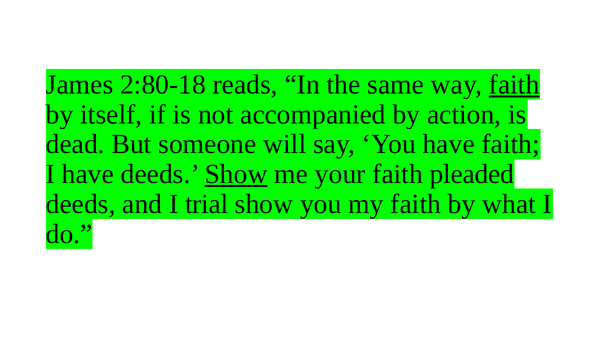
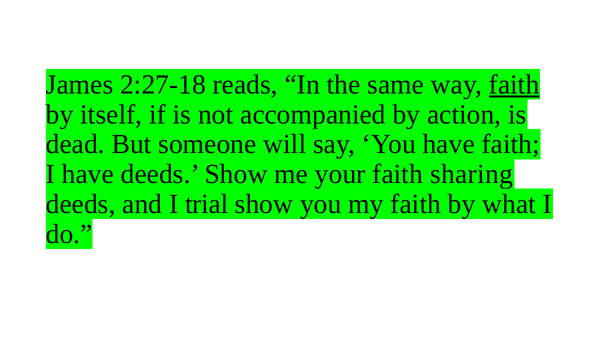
2:80-18: 2:80-18 -> 2:27-18 (163, 84)
Show underline: present -> none (236, 174)
pleaded: pleaded -> sharing (472, 174)
